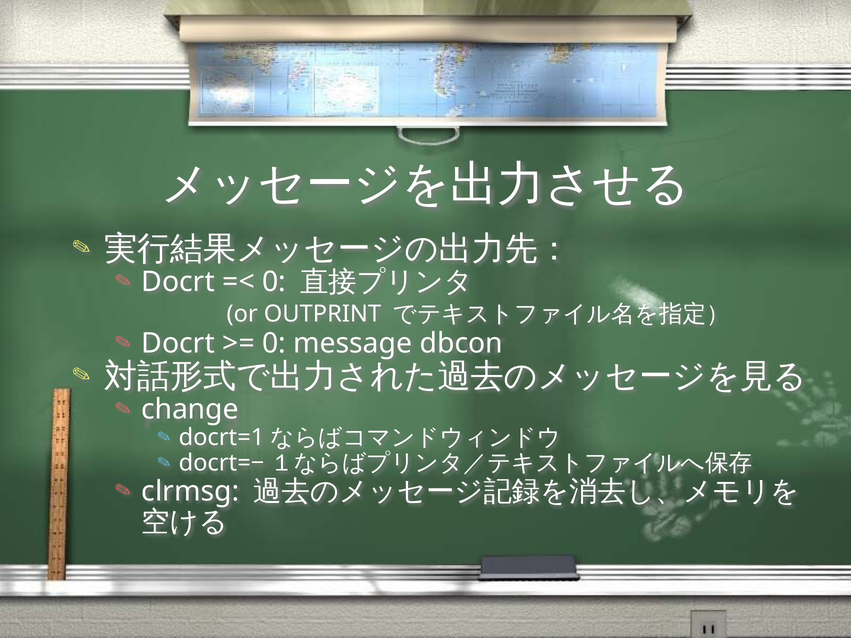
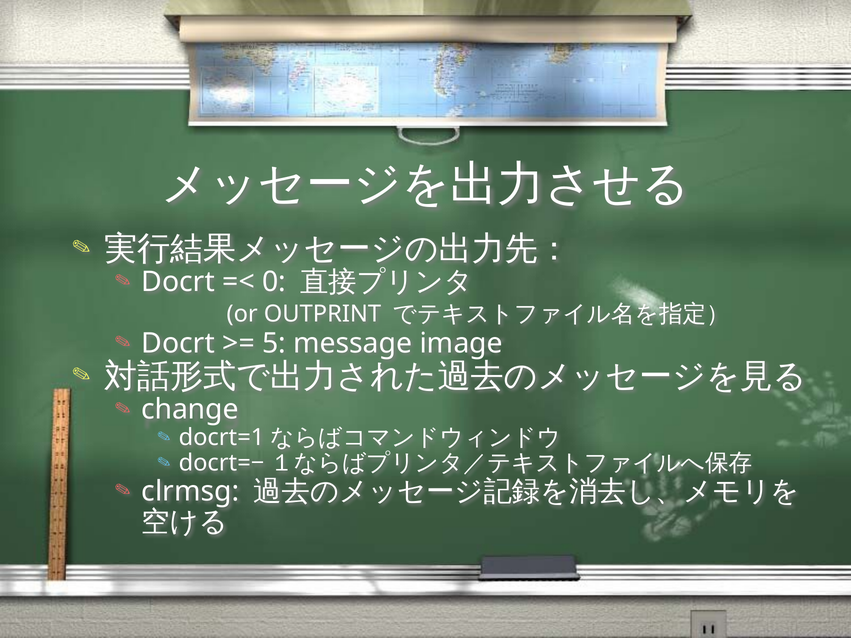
0: 0 -> 5 (274, 343)
dbcon: dbcon -> image (461, 343)
